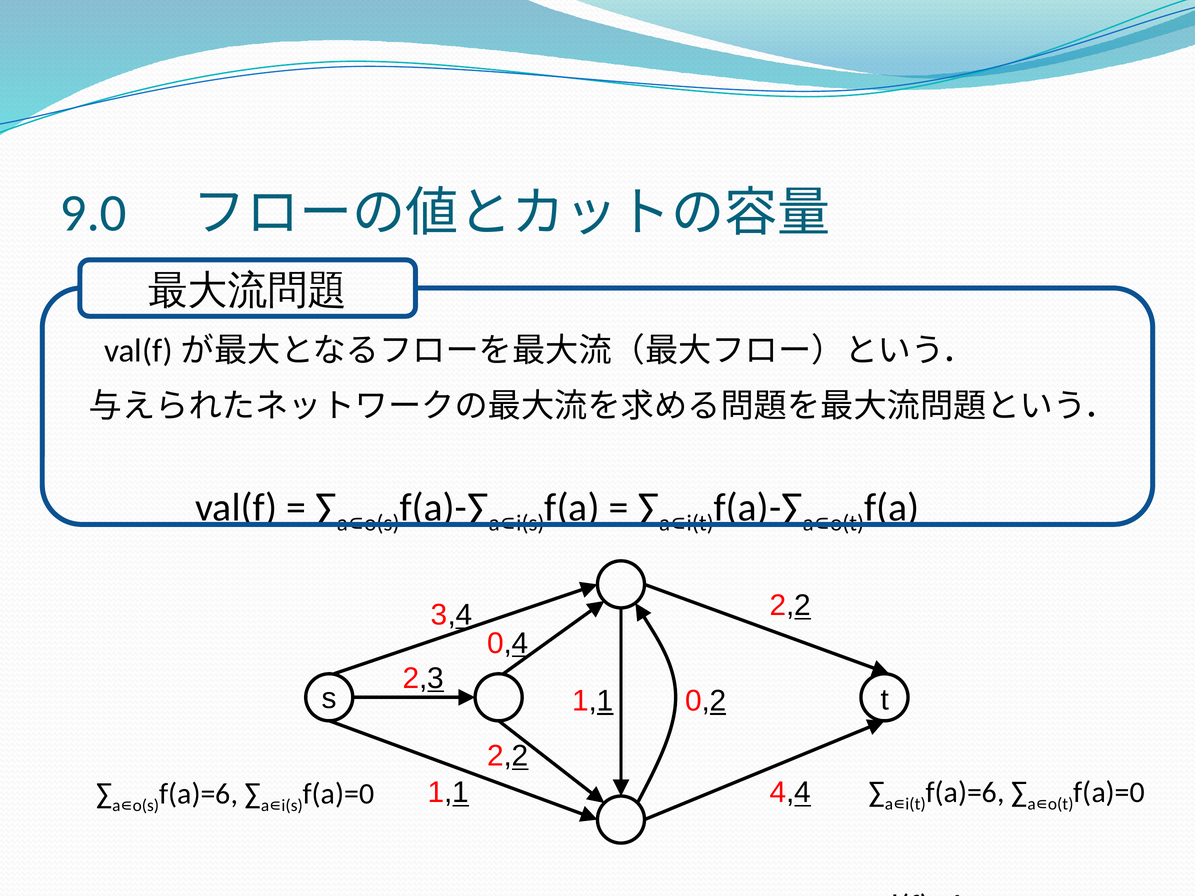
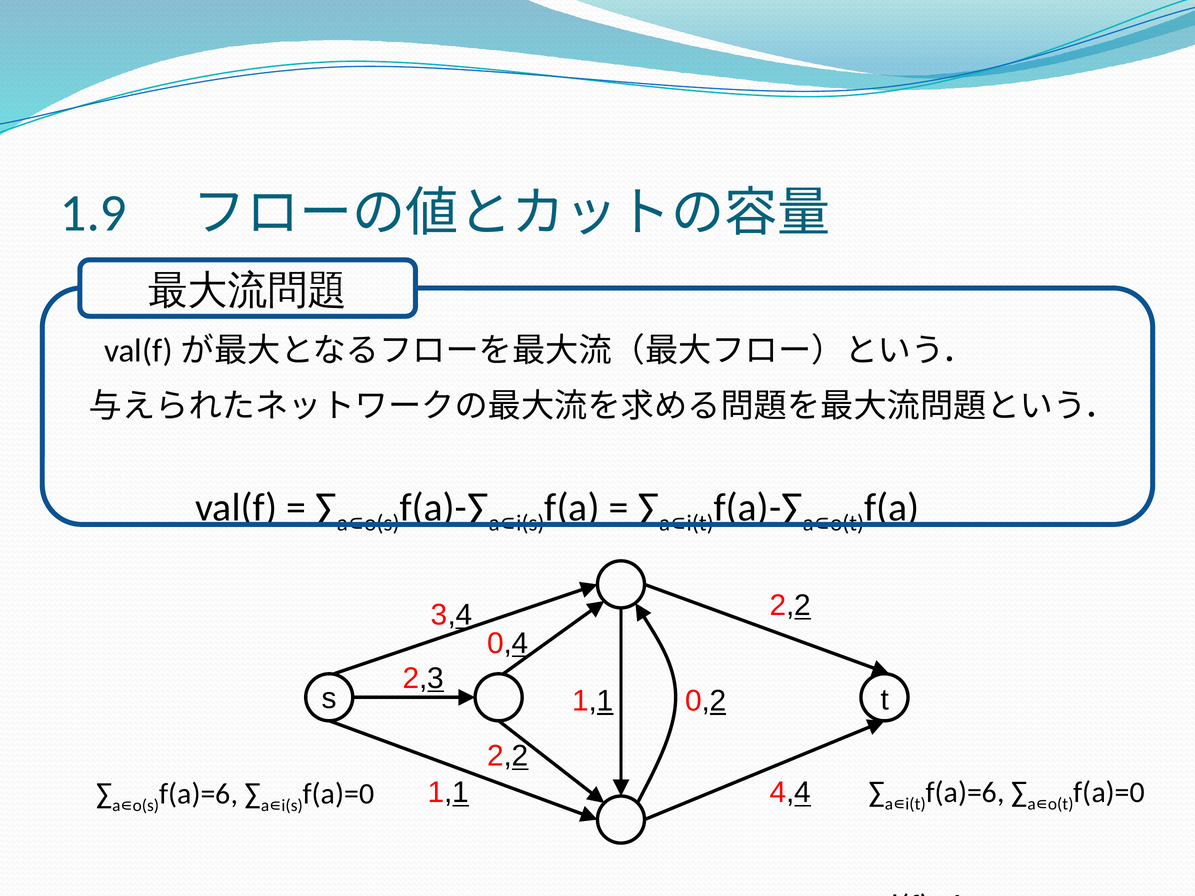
9.0: 9.0 -> 1.9 (93, 213)
